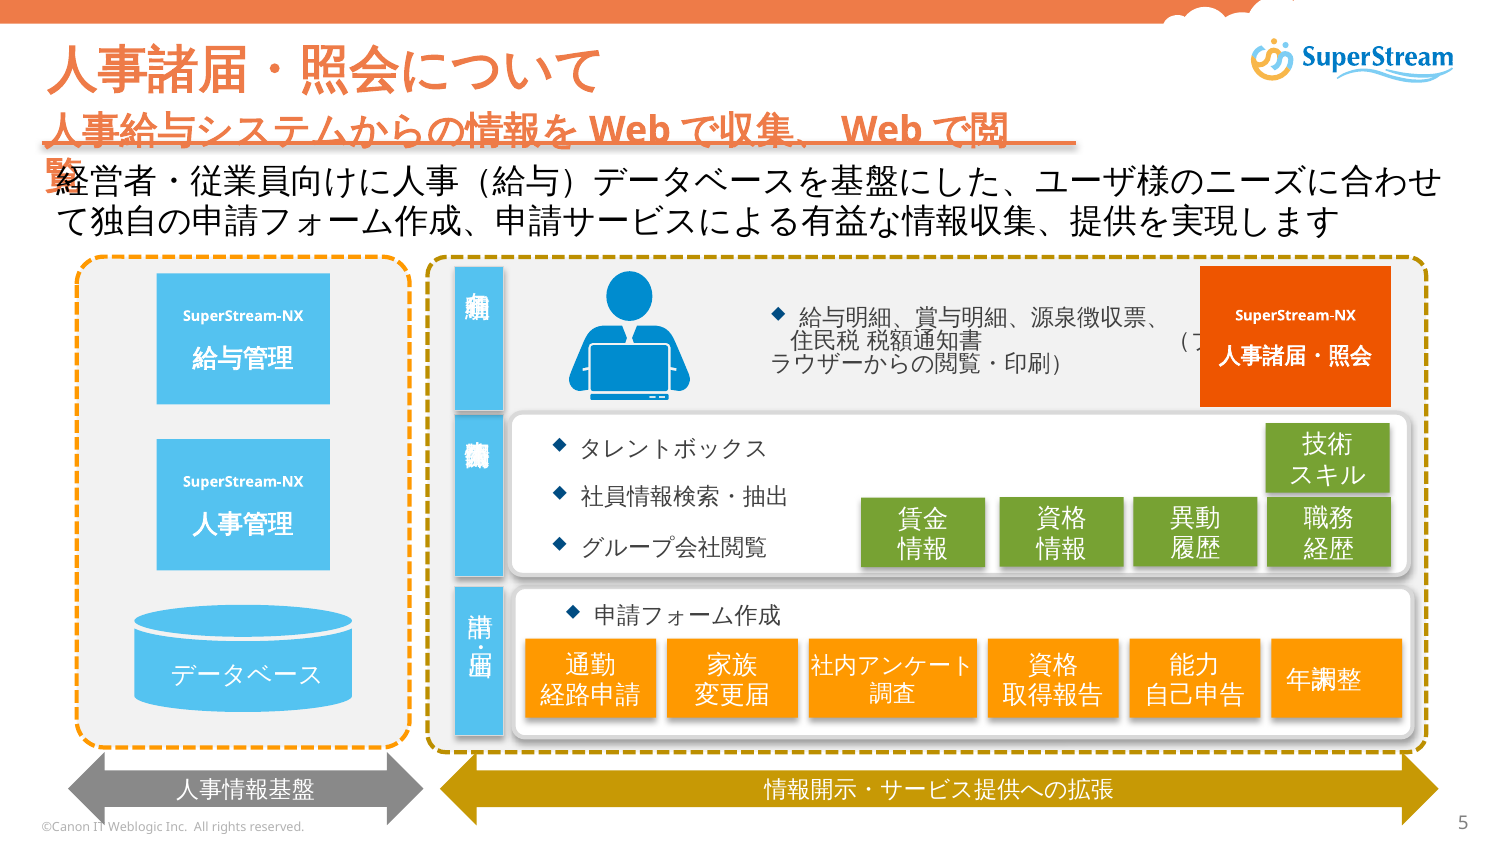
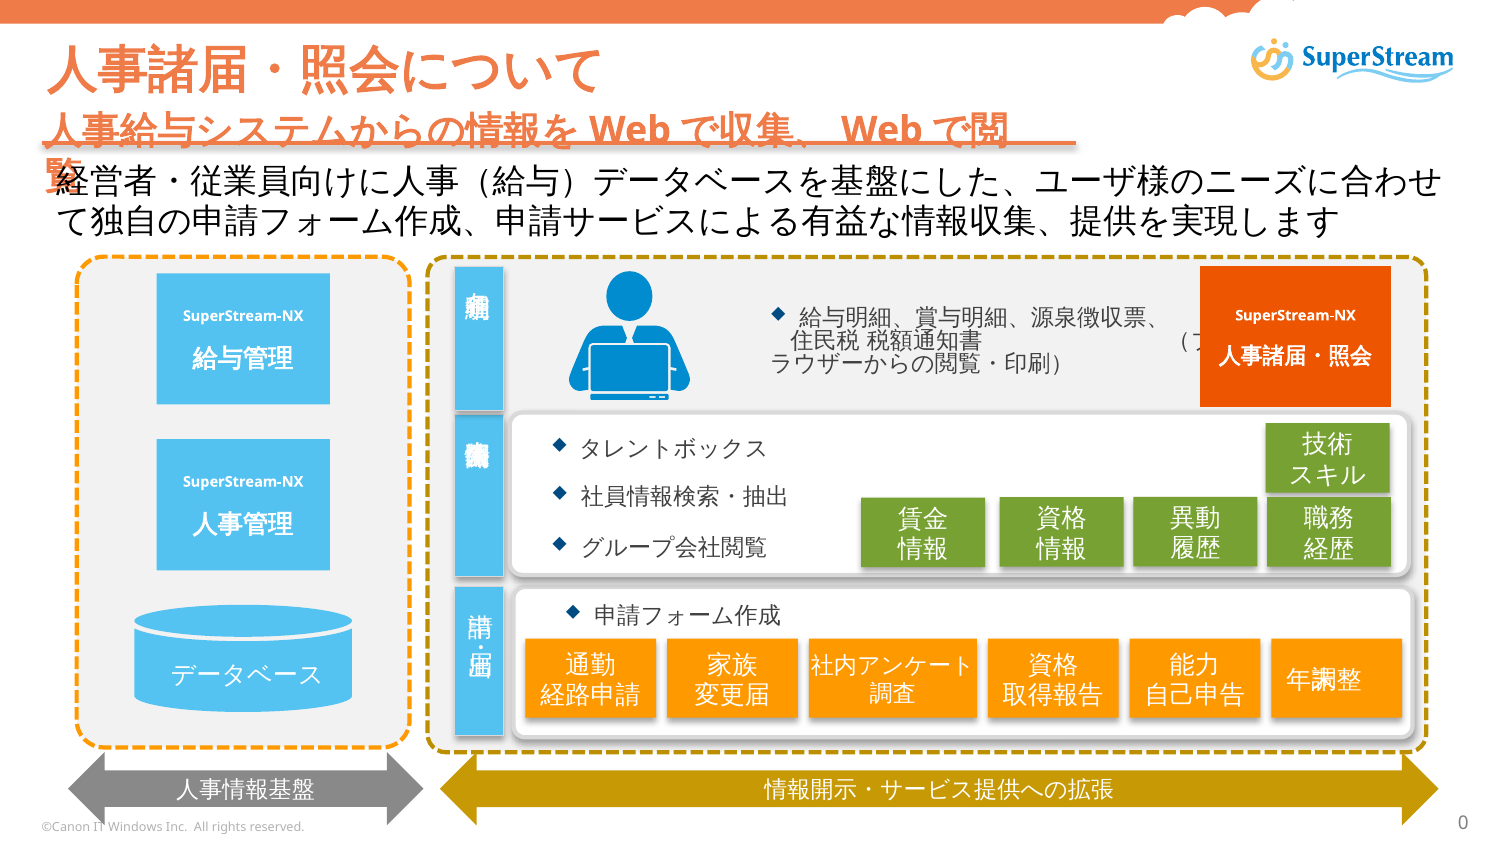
Weblogic: Weblogic -> Windows (135, 828)
5: 5 -> 0 (1463, 824)
